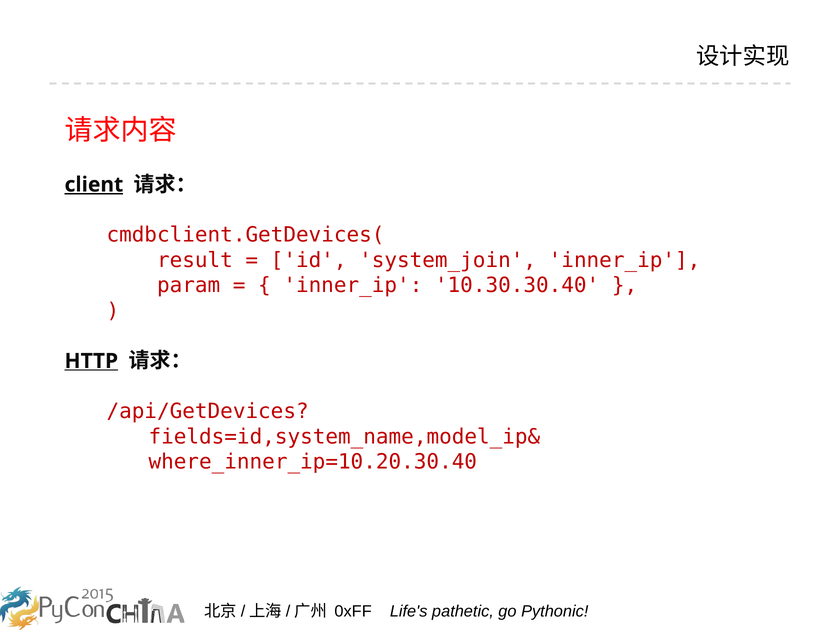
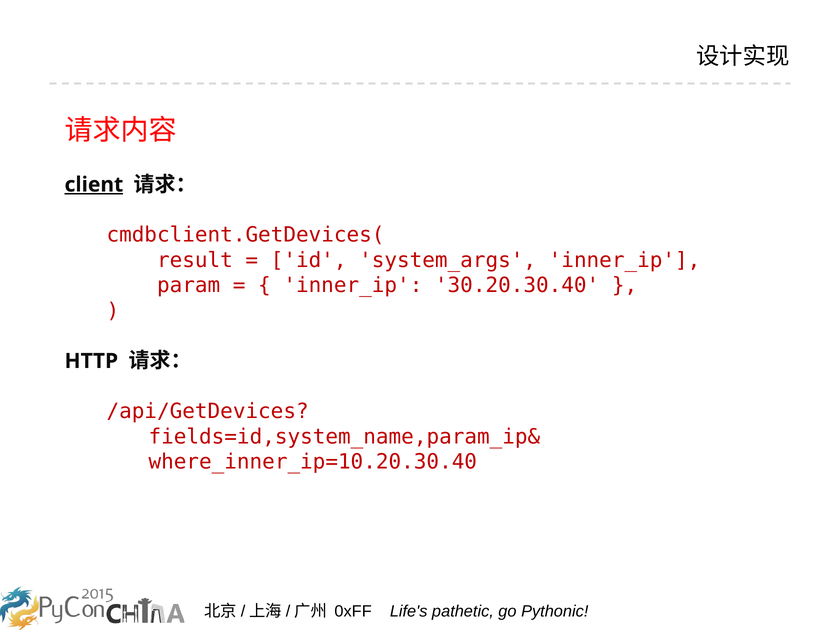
system_join: system_join -> system_args (448, 260)
10.30.30.40: 10.30.30.40 -> 30.20.30.40 (517, 285)
HTTP underline: present -> none (91, 361)
fields=id,system_name,model_ip&: fields=id,system_name,model_ip& -> fields=id,system_name,param_ip& (344, 437)
